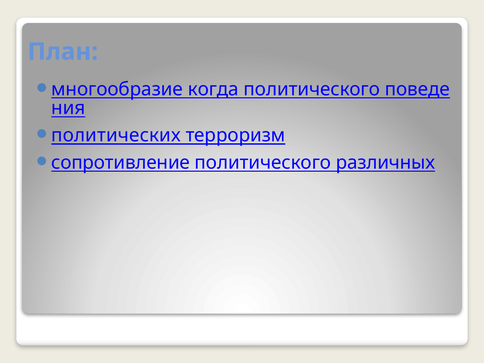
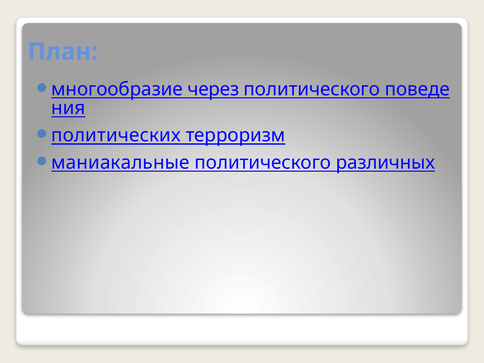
когда: когда -> через (213, 89)
сопротивление: сопротивление -> маниакальные (120, 163)
